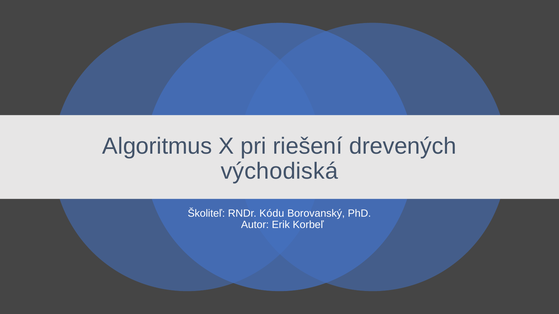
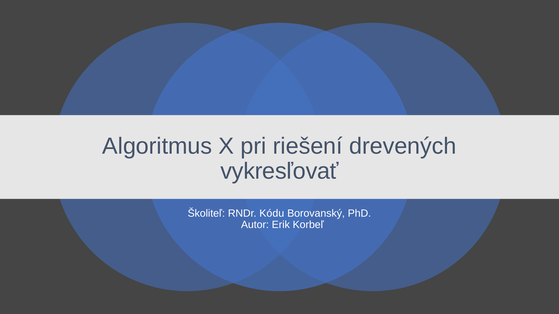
východiská: východiská -> vykresľovať (280, 171)
